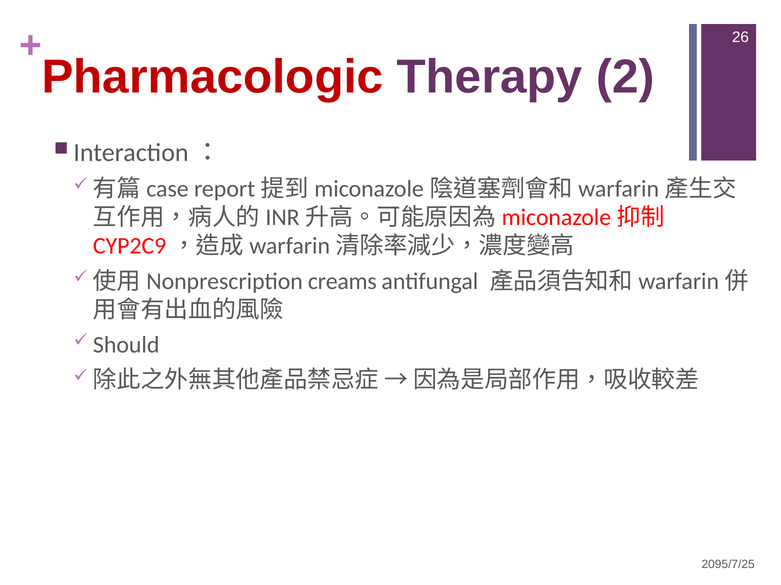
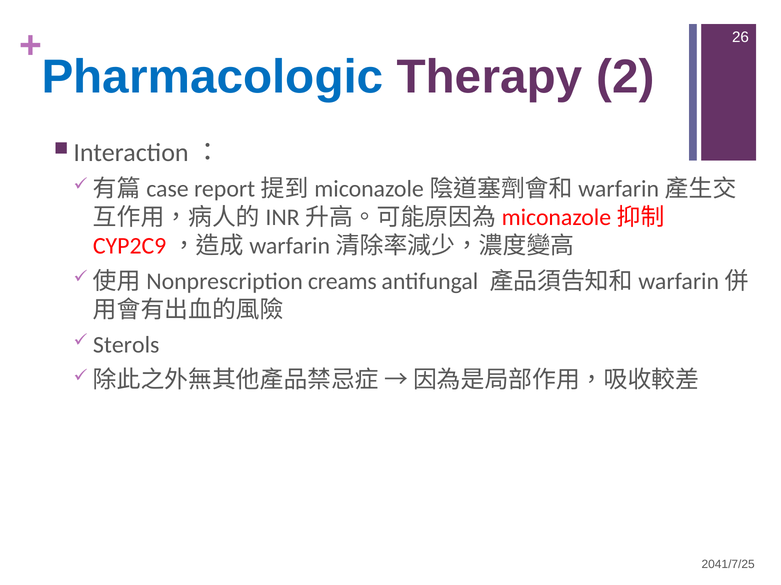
Pharmacologic colour: red -> blue (212, 77)
Should: Should -> Sterols (126, 345)
2095/7/25: 2095/7/25 -> 2041/7/25 (728, 565)
